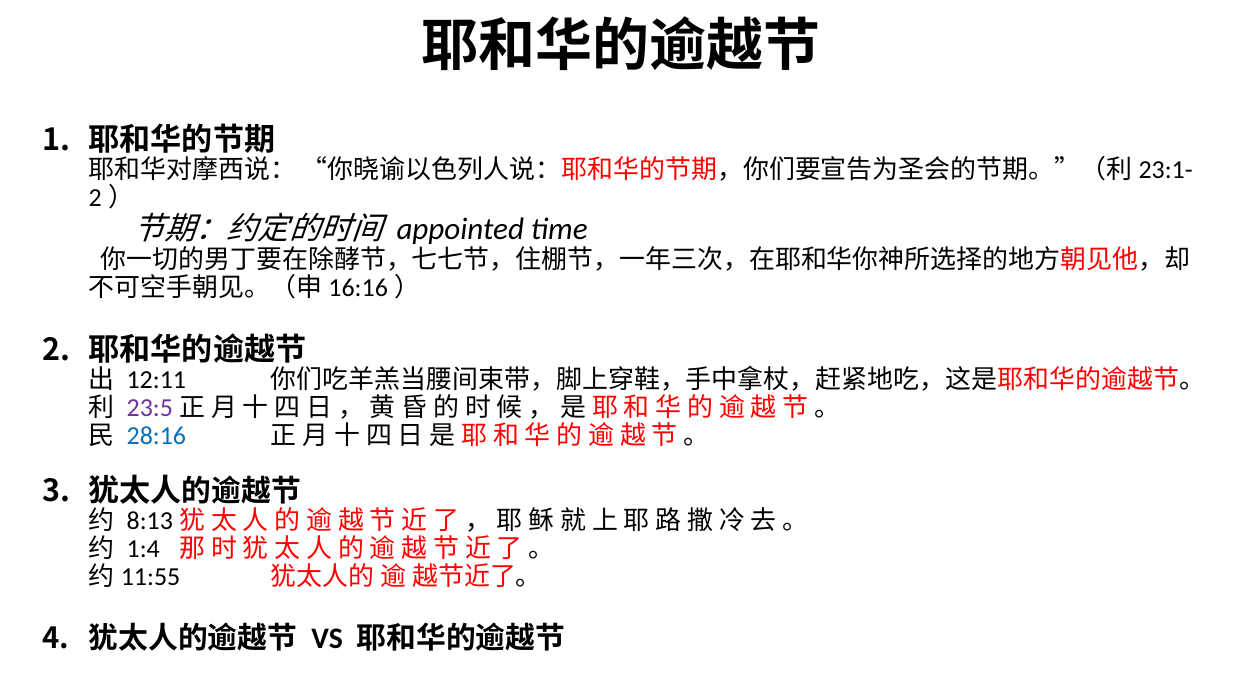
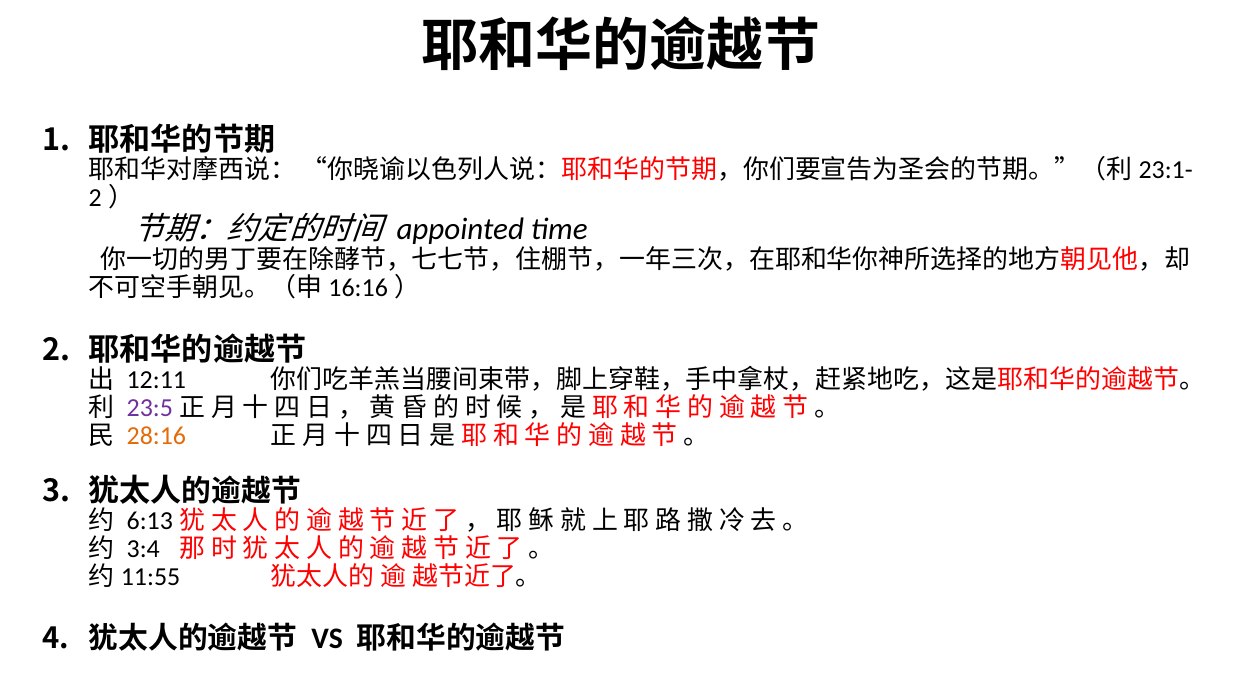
28:16 colour: blue -> orange (156, 436)
8:13: 8:13 -> 6:13 (150, 521)
1:4: 1:4 -> 3:4 (143, 549)
